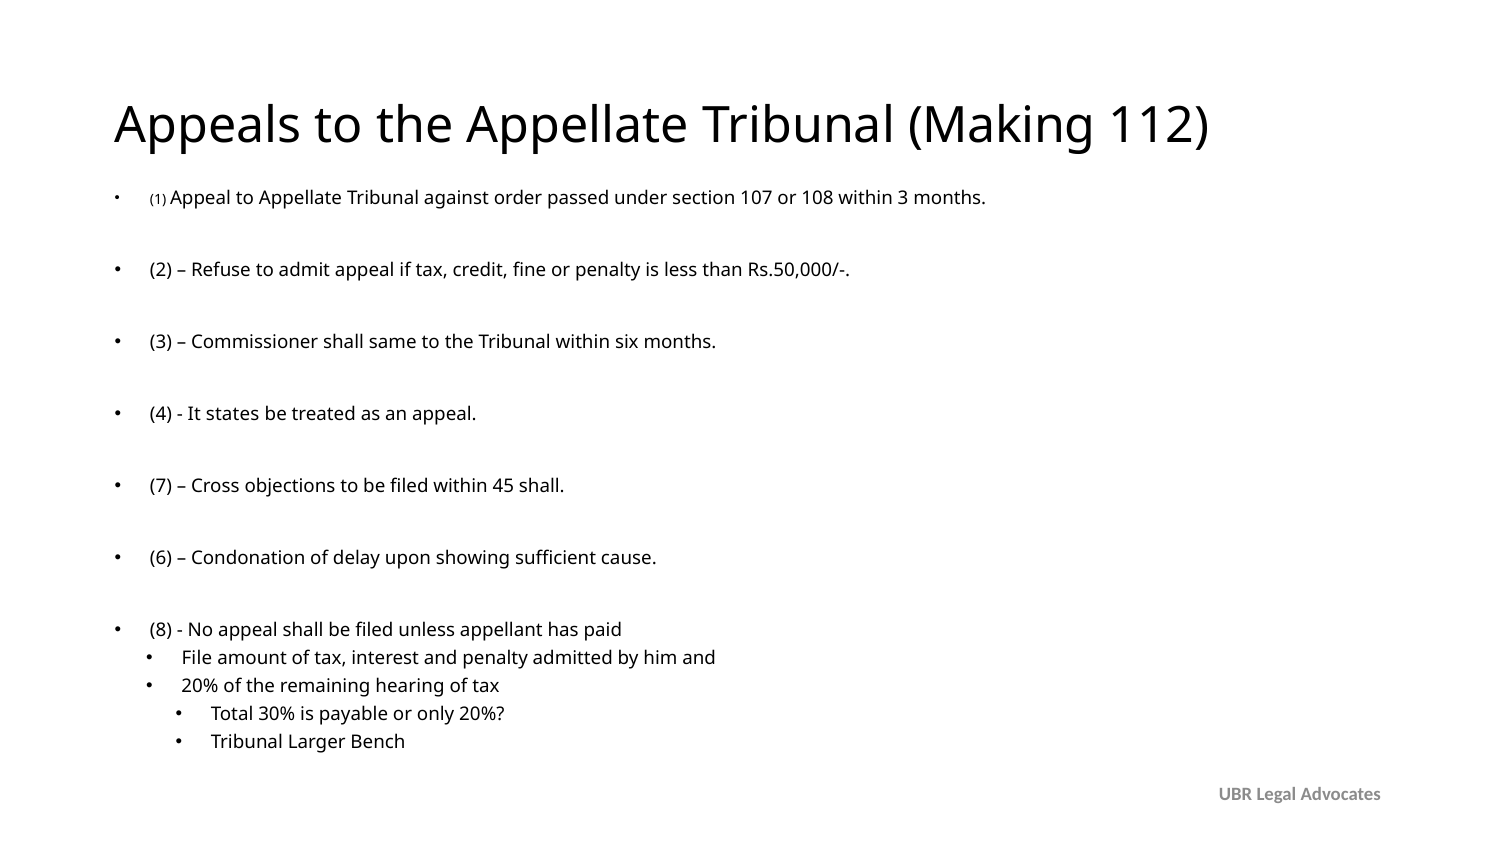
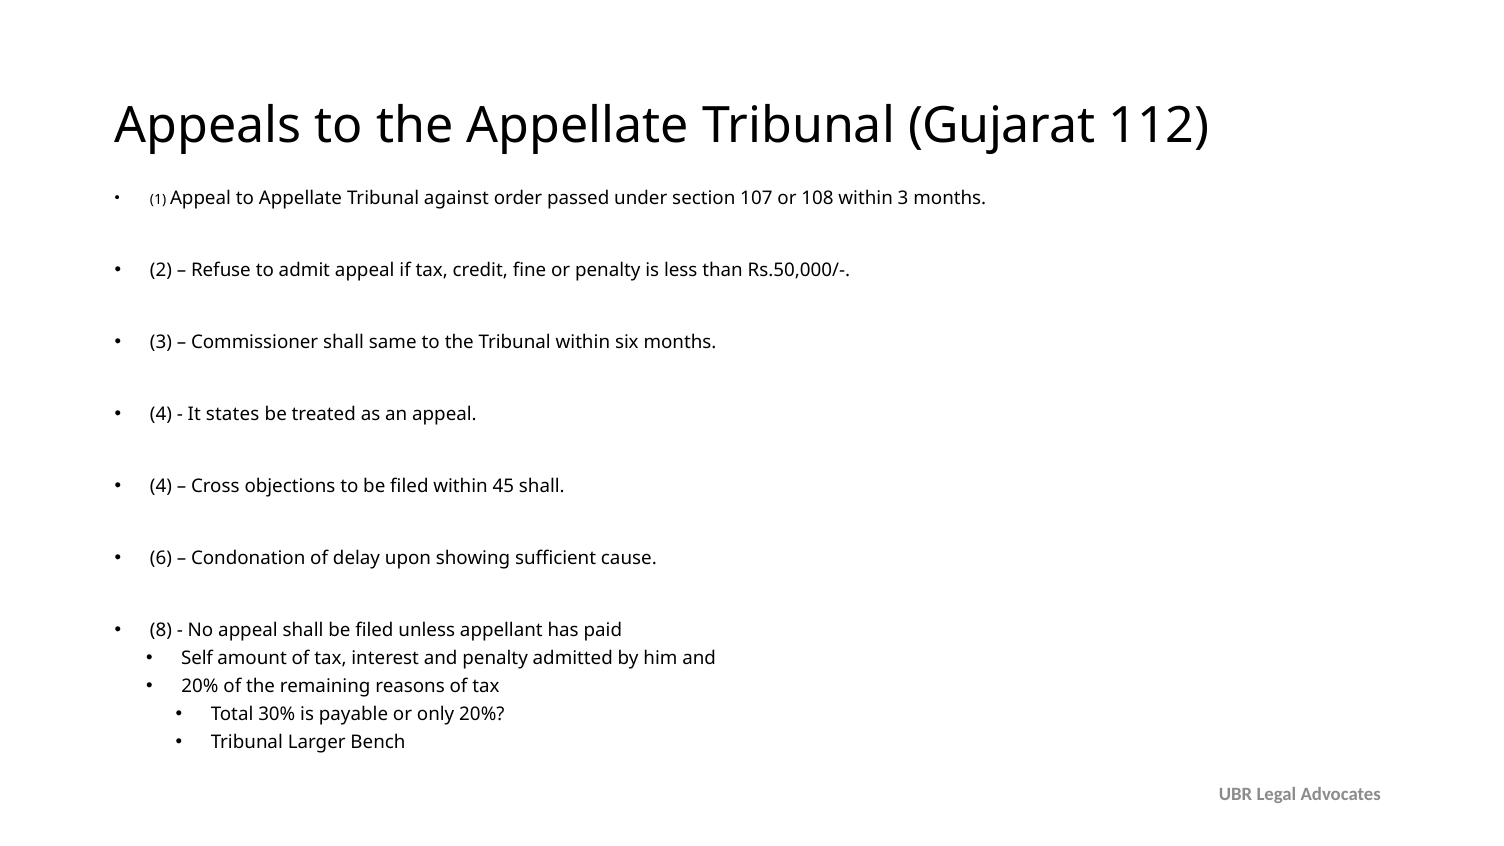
Making: Making -> Gujarat (1002, 126)
7: 7 -> 4 (161, 486)
File: File -> Self (197, 658)
hearing: hearing -> reasons (410, 686)
